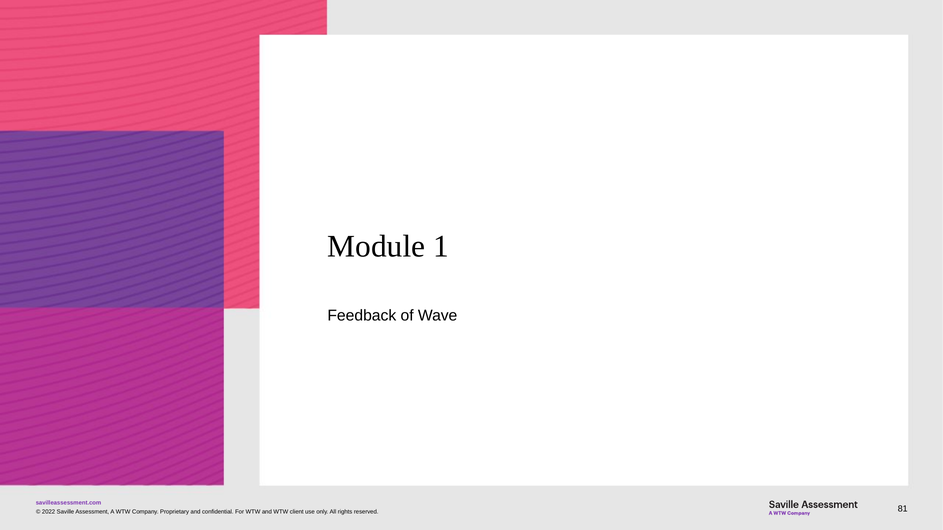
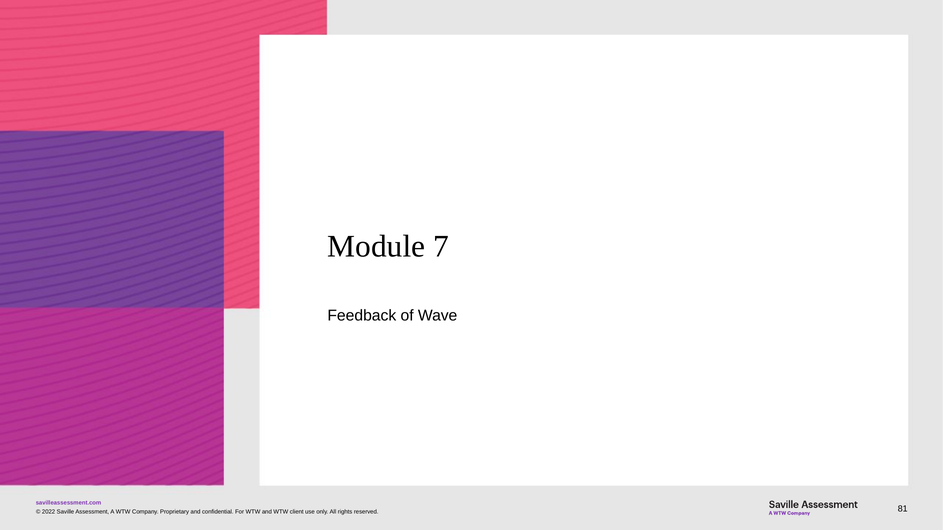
1: 1 -> 7 (441, 246)
